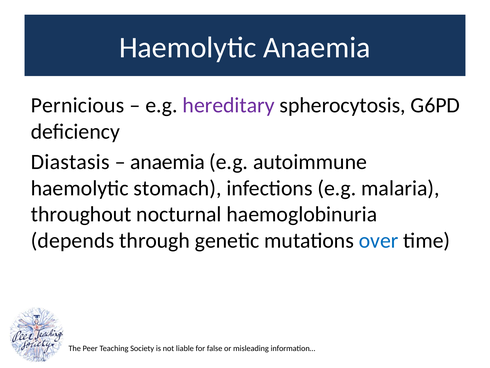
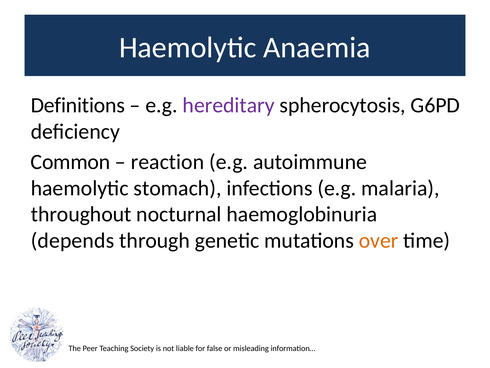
Pernicious: Pernicious -> Definitions (78, 105)
Diastasis: Diastasis -> Common (70, 162)
anaemia: anaemia -> reaction (167, 162)
over colour: blue -> orange (379, 240)
